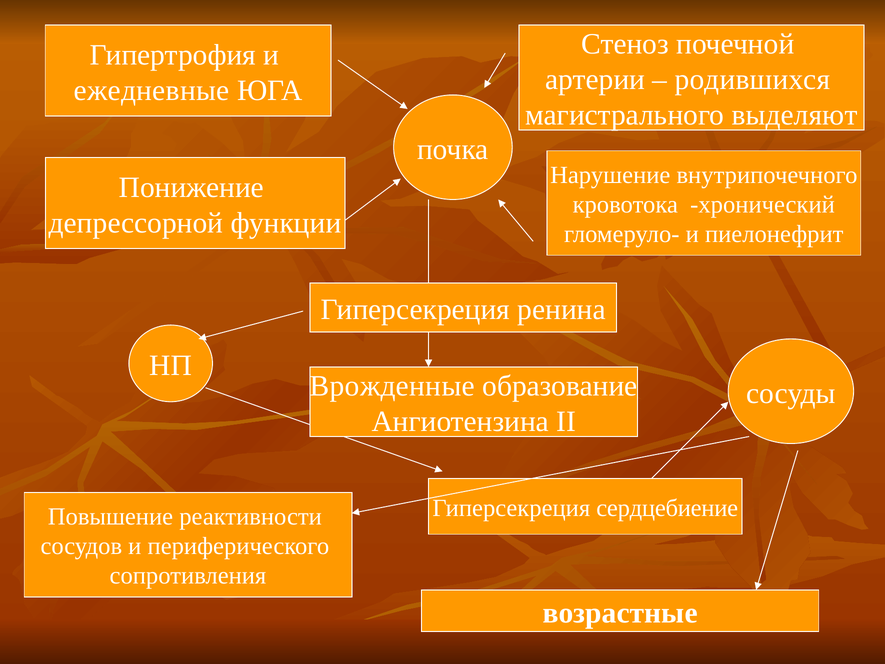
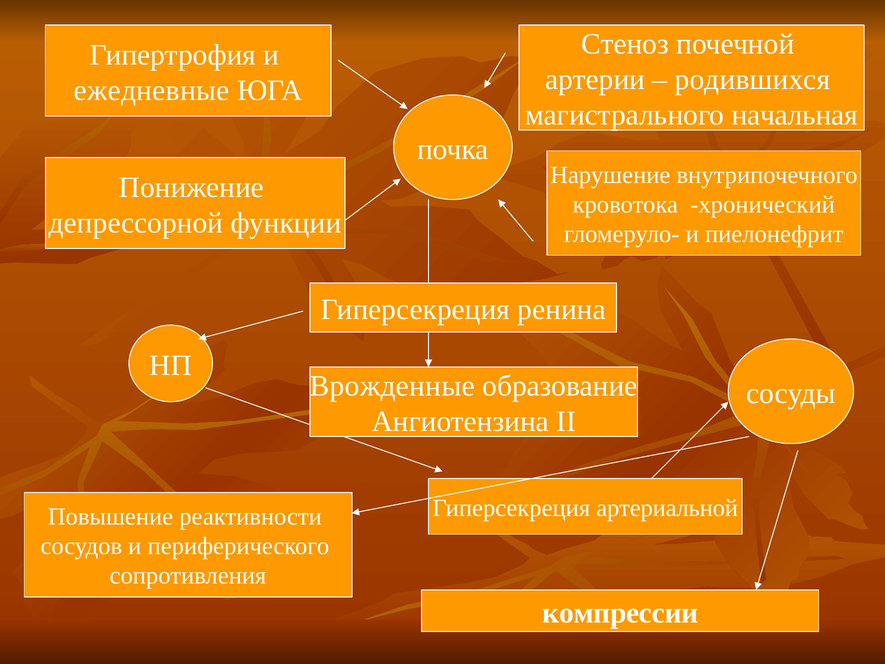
выделяют: выделяют -> начальная (795, 115)
сердцебиение: сердцебиение -> артериальной (667, 508)
возрастные: возрастные -> компрессии (620, 613)
